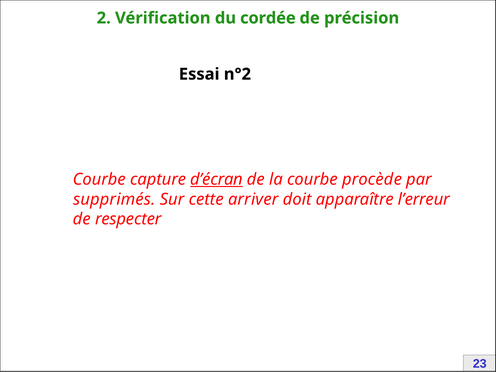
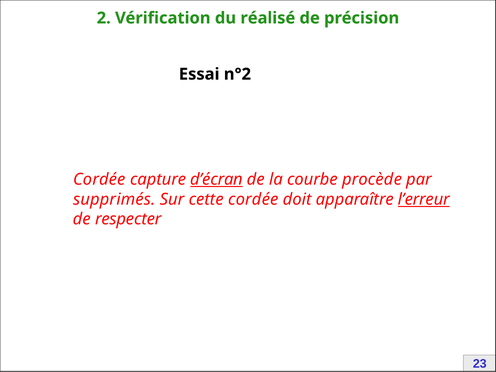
cordée: cordée -> réalisé (268, 18)
Courbe: Courbe -> Cordée (99, 179)
cette arriver: arriver -> cordée (253, 199)
l’erreur underline: none -> present (424, 199)
